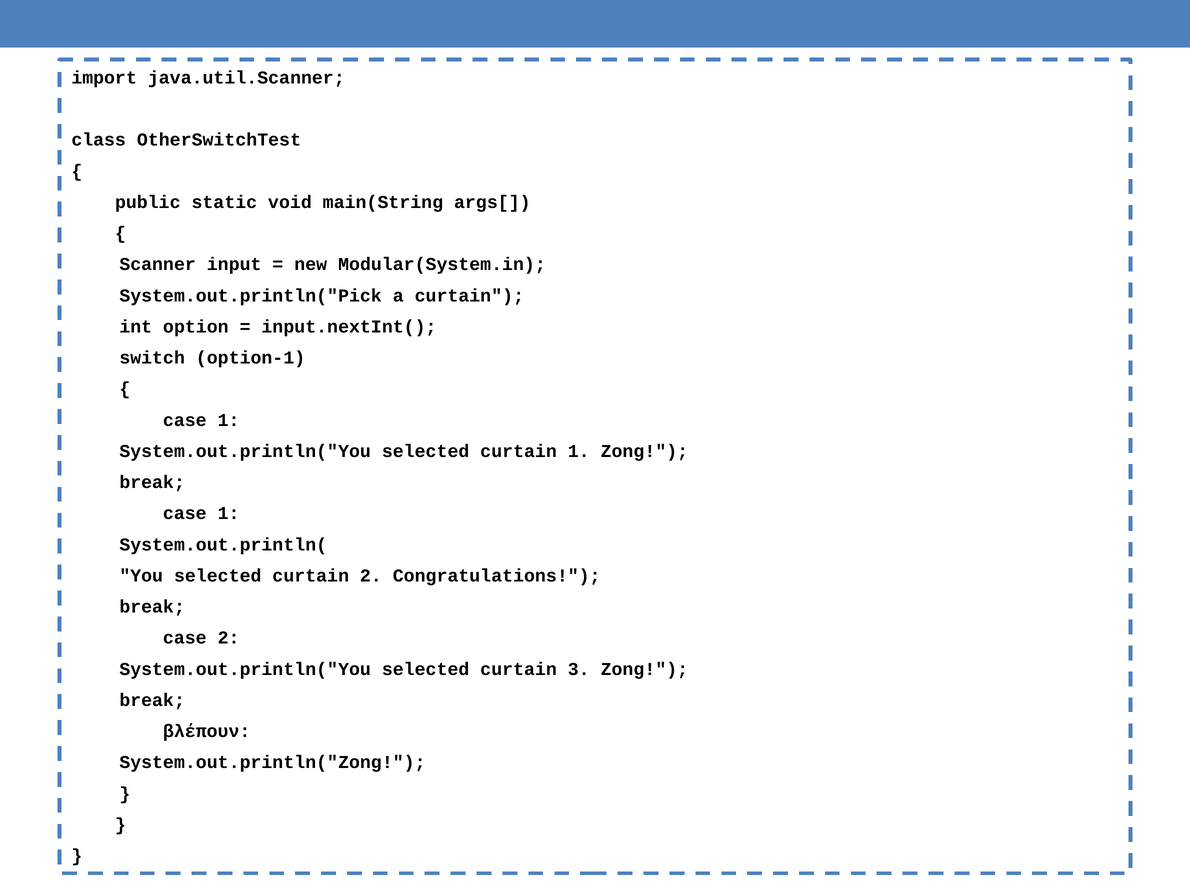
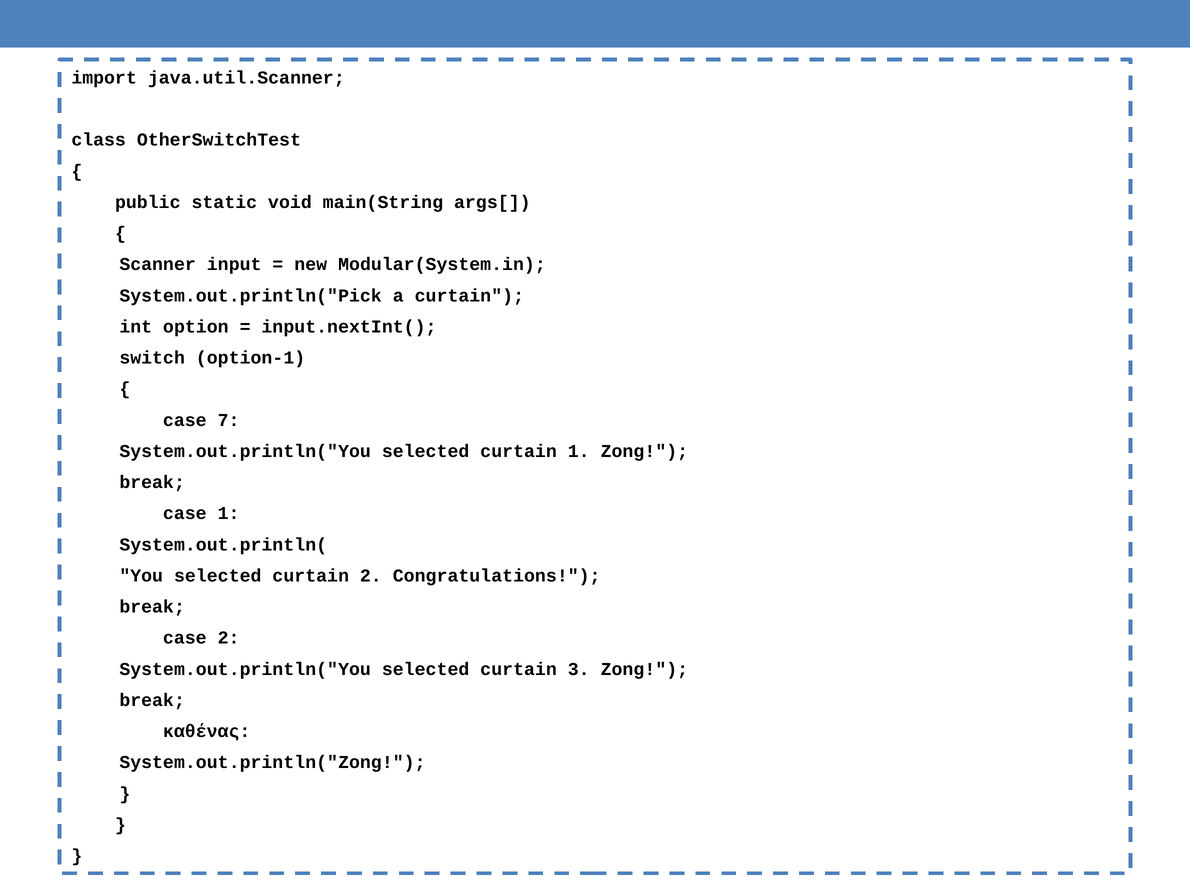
1: 1 -> 7 (229, 420)
βλέπουν: βλέπουν -> καθένας (207, 731)
